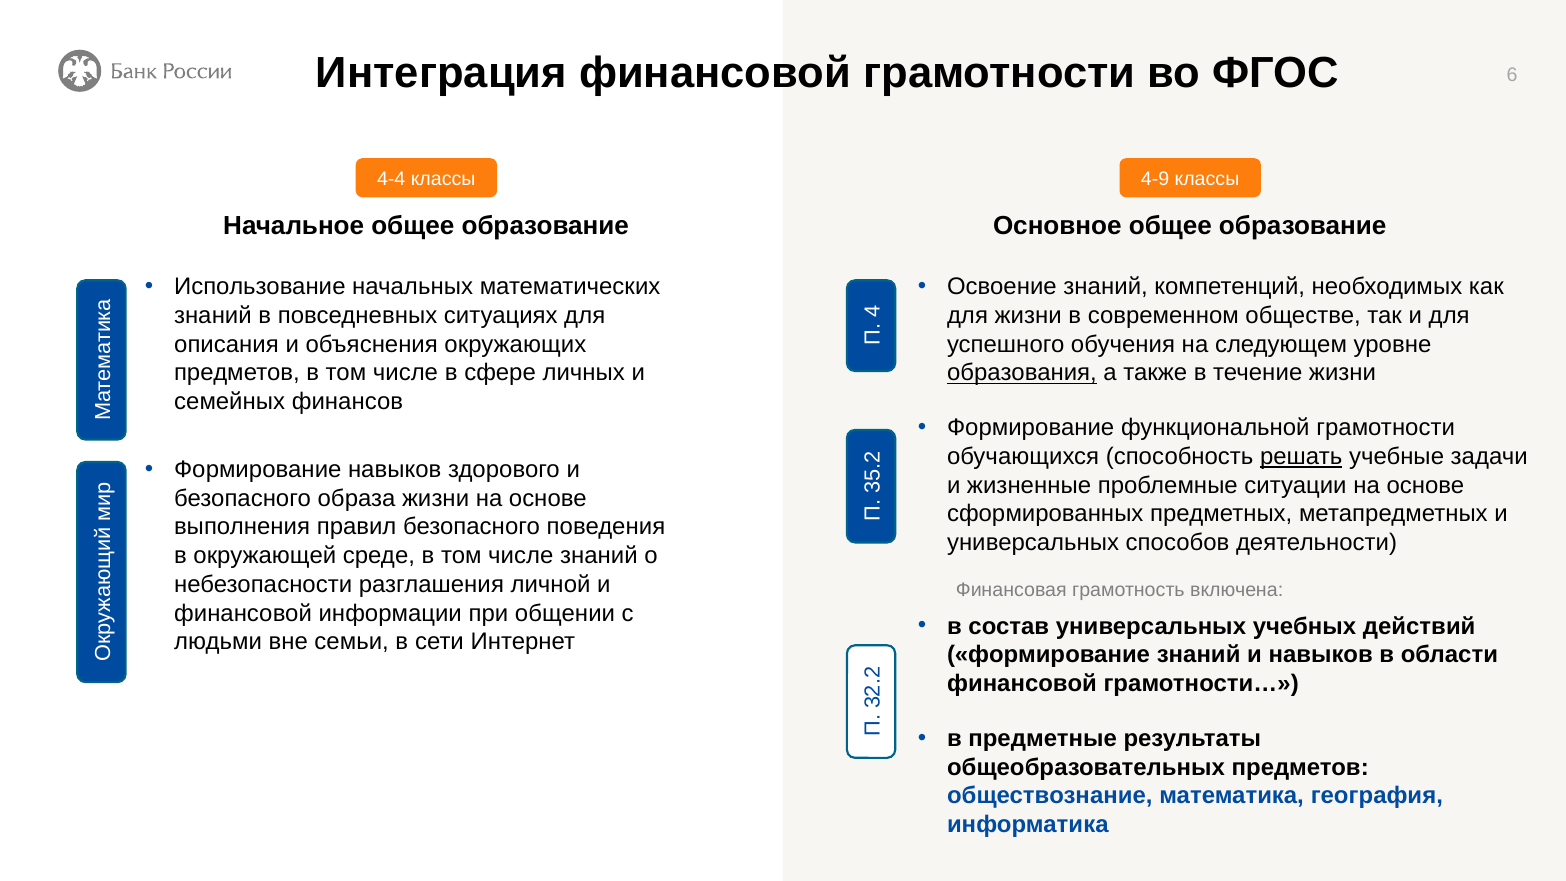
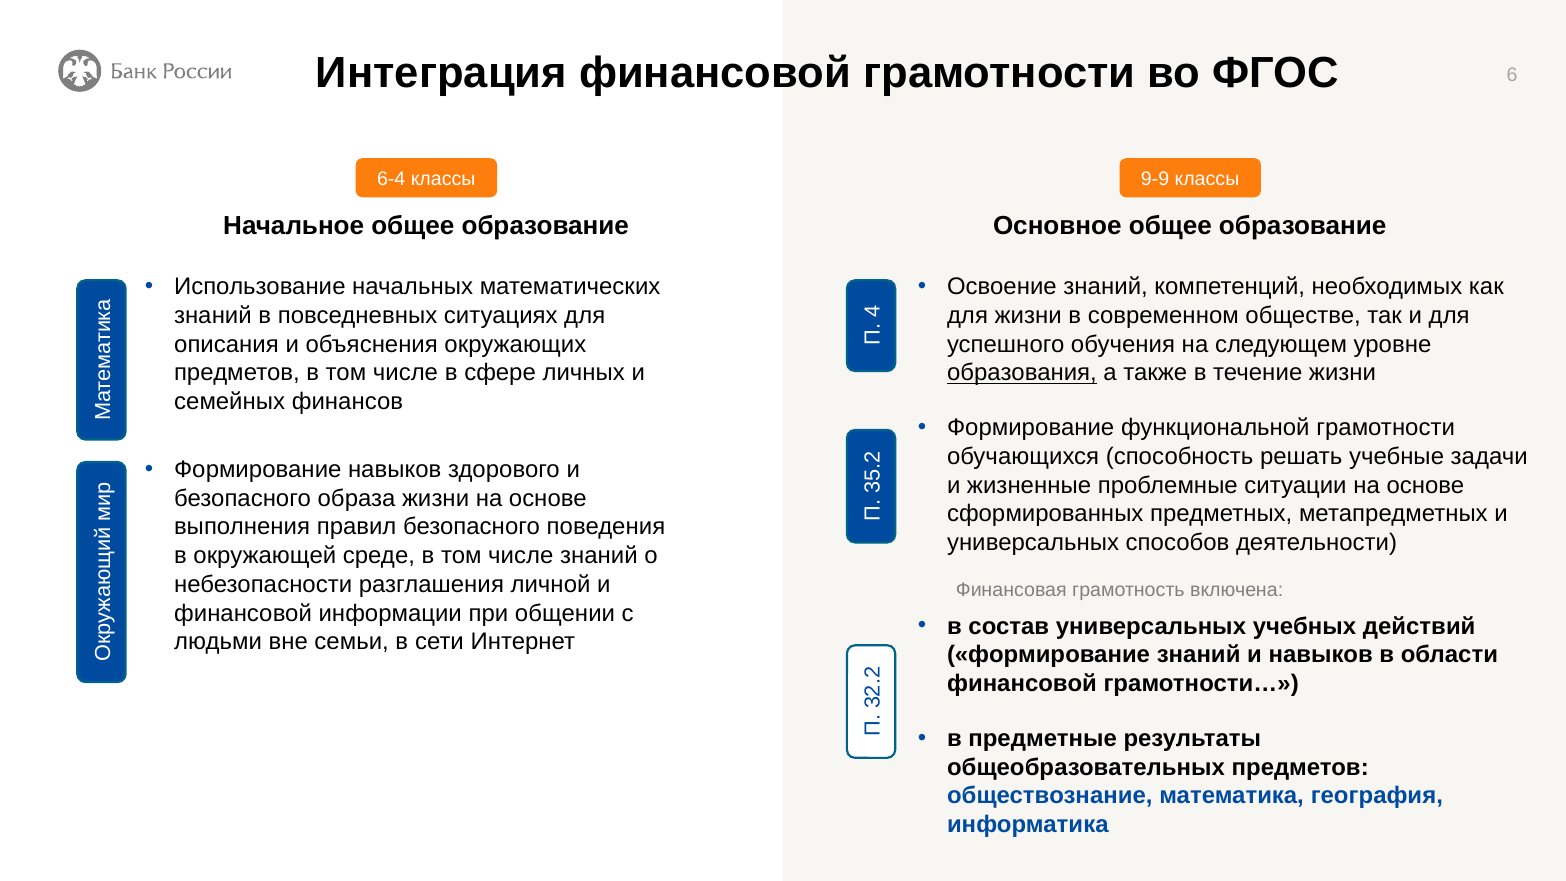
4-4: 4-4 -> 6-4 (391, 179)
4-9: 4-9 -> 9-9 (1155, 179)
решать underline: present -> none (1301, 456)
